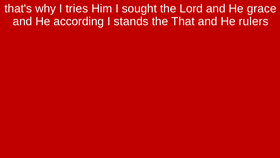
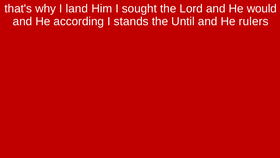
tries: tries -> land (77, 9)
grace: grace -> would (262, 9)
That: That -> Until (183, 21)
